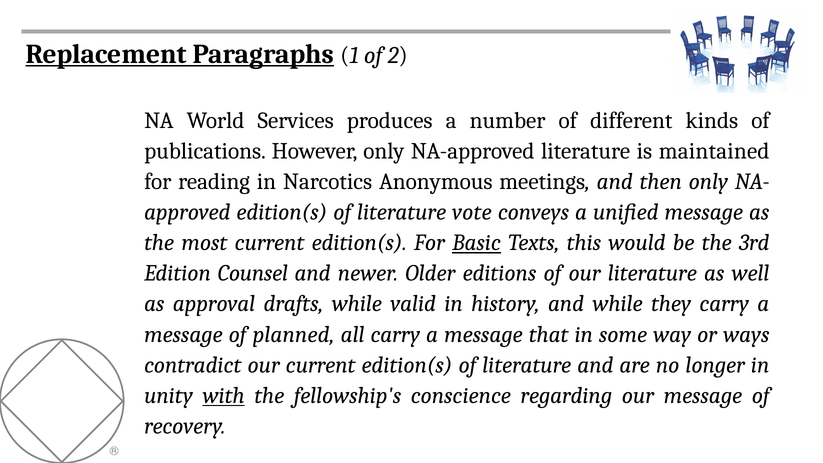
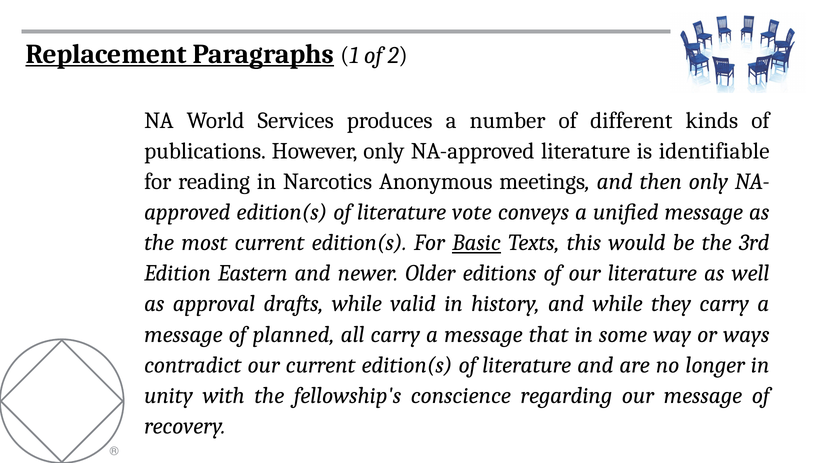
maintained: maintained -> identifiable (714, 151)
Counsel: Counsel -> Eastern (253, 273)
with underline: present -> none (224, 395)
